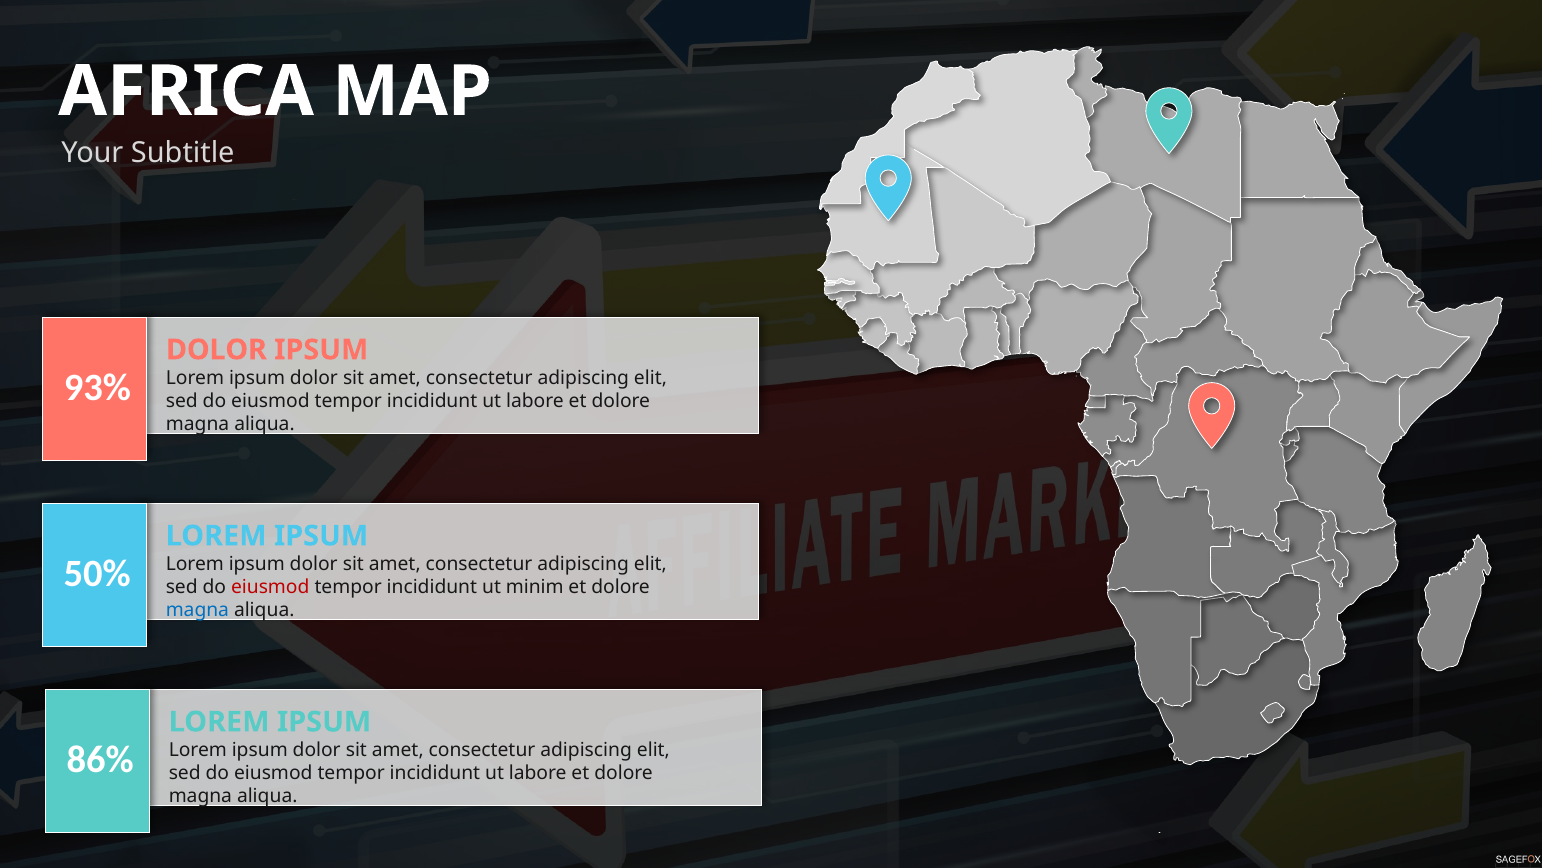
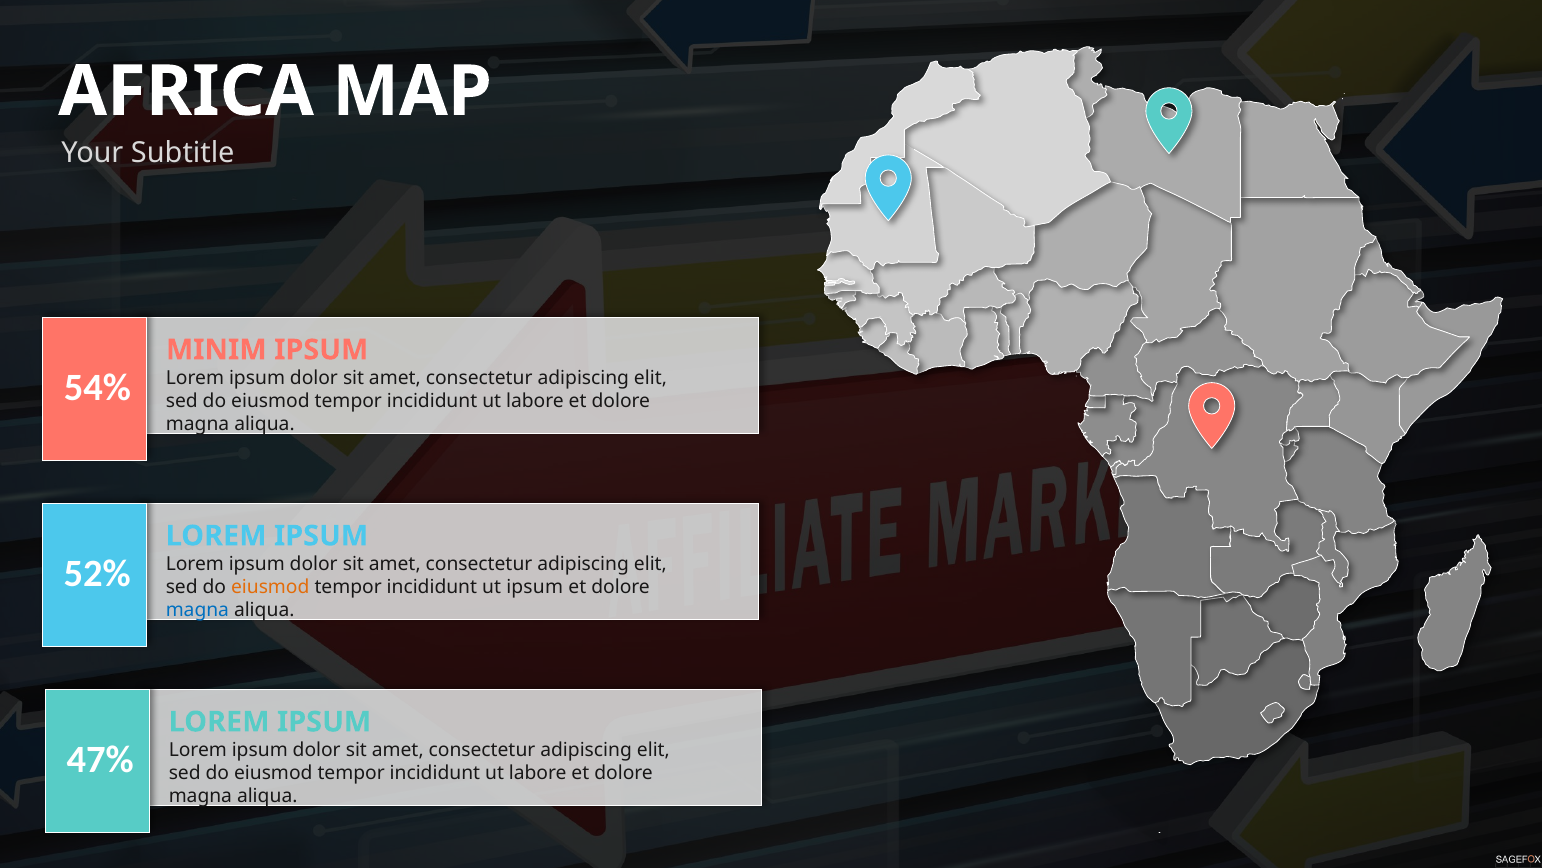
DOLOR: DOLOR -> MINIM (216, 350)
93%: 93% -> 54% (97, 387)
50%: 50% -> 52% (97, 573)
eiusmod colour: red -> orange (270, 587)
ut minim: minim -> ipsum (535, 587)
86%: 86% -> 47% (100, 759)
